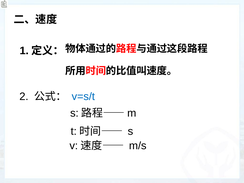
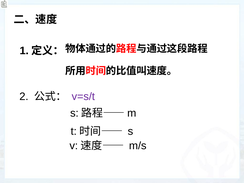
v=s/t colour: blue -> purple (83, 96)
